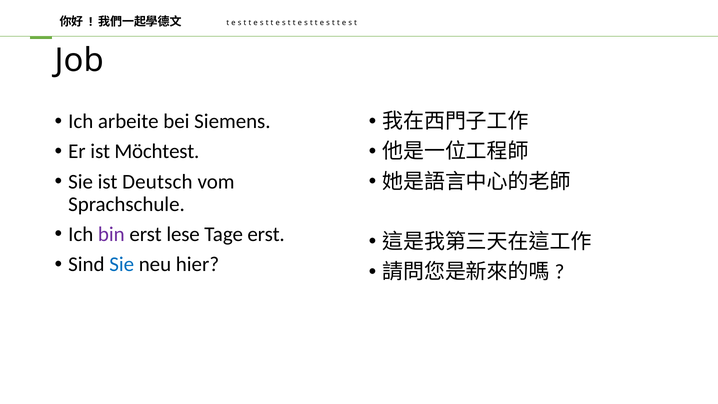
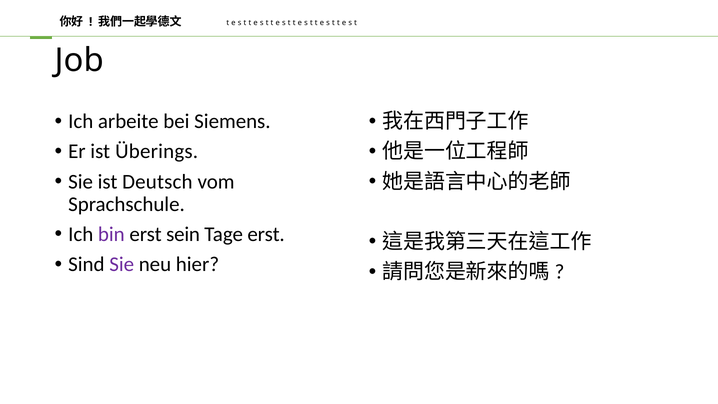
Möchtest: Möchtest -> Überings (157, 151)
lese: lese -> sein (183, 234)
Sie colour: blue -> purple (122, 264)
